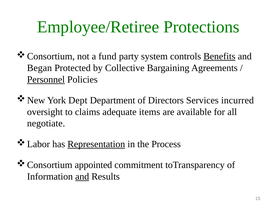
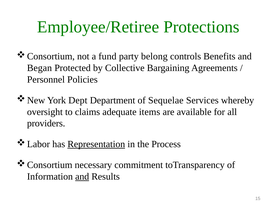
system: system -> belong (154, 56)
Benefits underline: present -> none (219, 56)
Personnel underline: present -> none (46, 79)
Directors: Directors -> Sequelae (166, 100)
incurred: incurred -> whereby (238, 100)
negotiate: negotiate -> providers (46, 123)
appointed: appointed -> necessary (93, 165)
